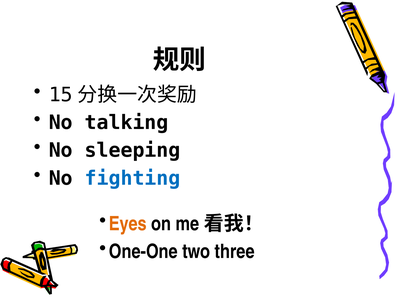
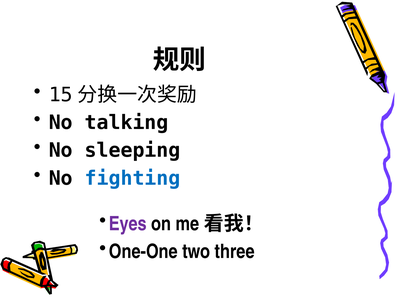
Eyes colour: orange -> purple (128, 224)
